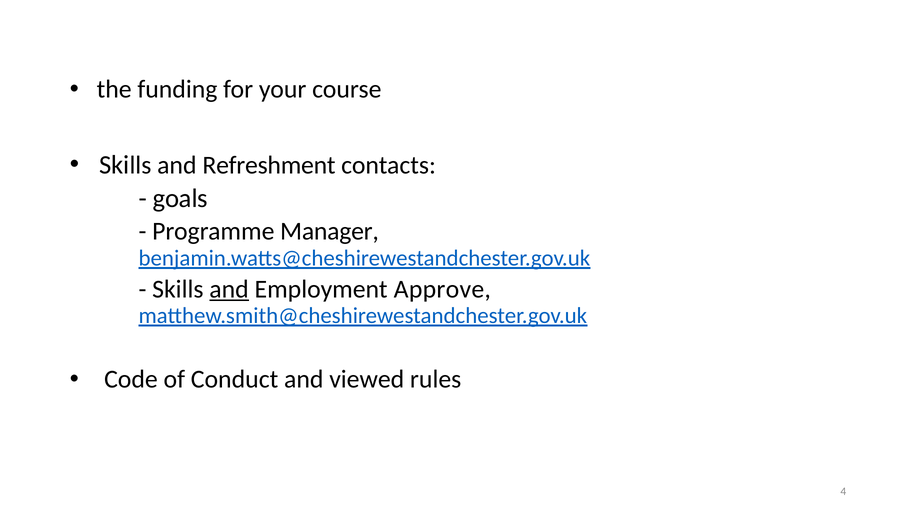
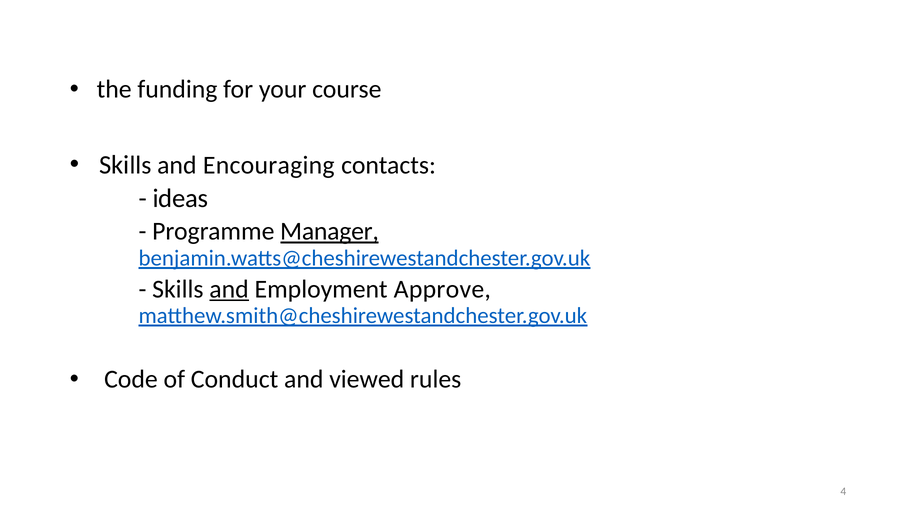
Refreshment: Refreshment -> Encouraging (269, 165)
goals: goals -> ideas (180, 198)
Manager underline: none -> present (329, 232)
